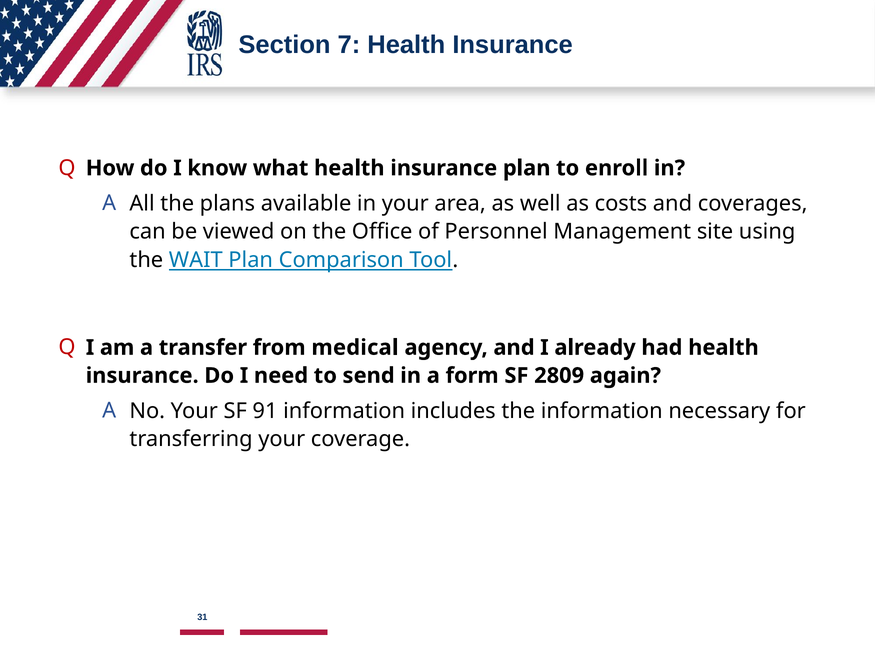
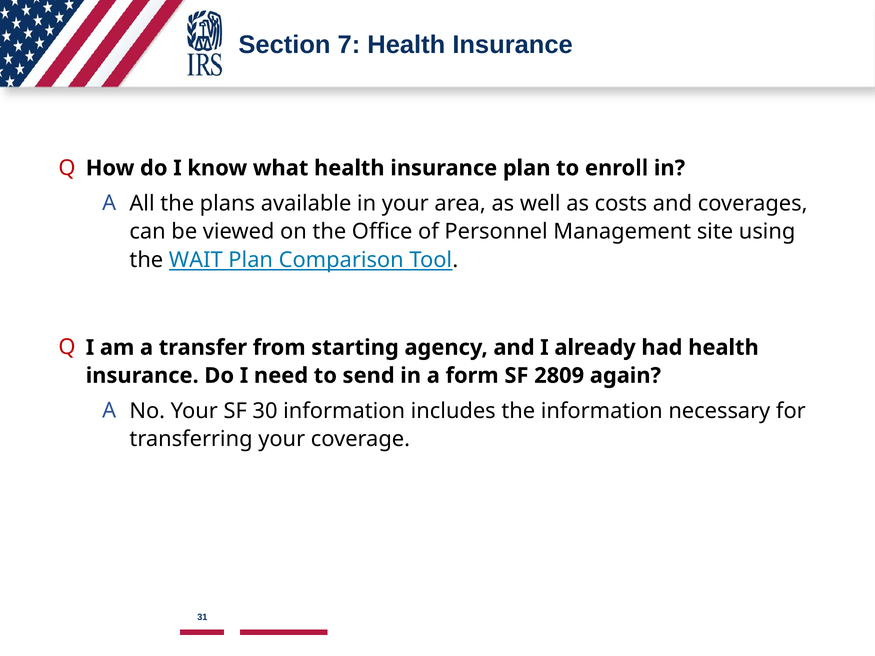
medical: medical -> starting (355, 348)
91: 91 -> 30 (265, 411)
